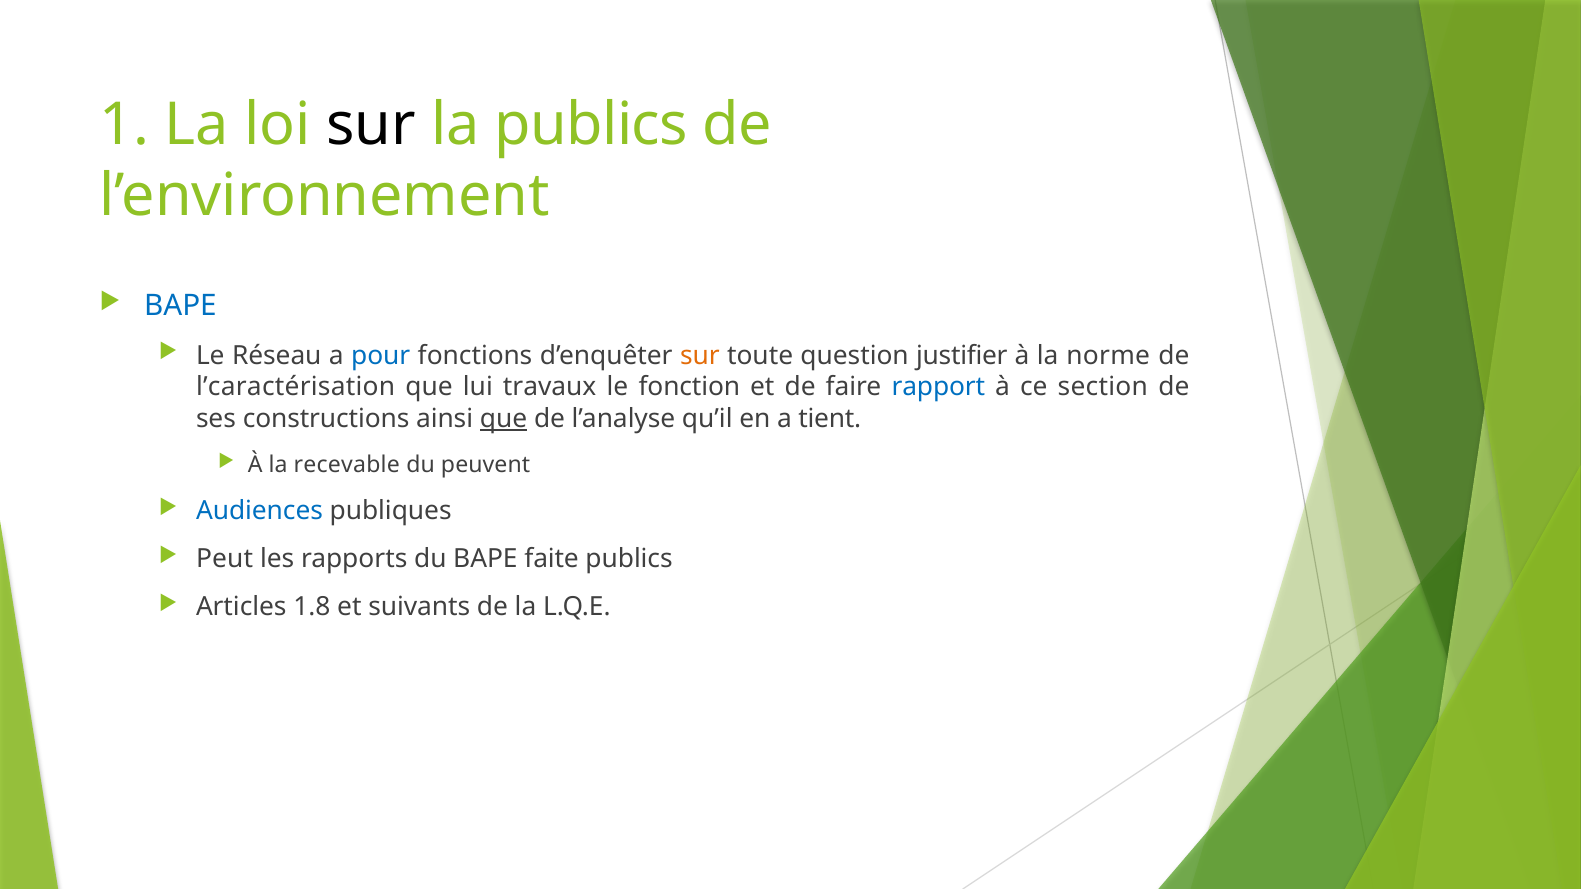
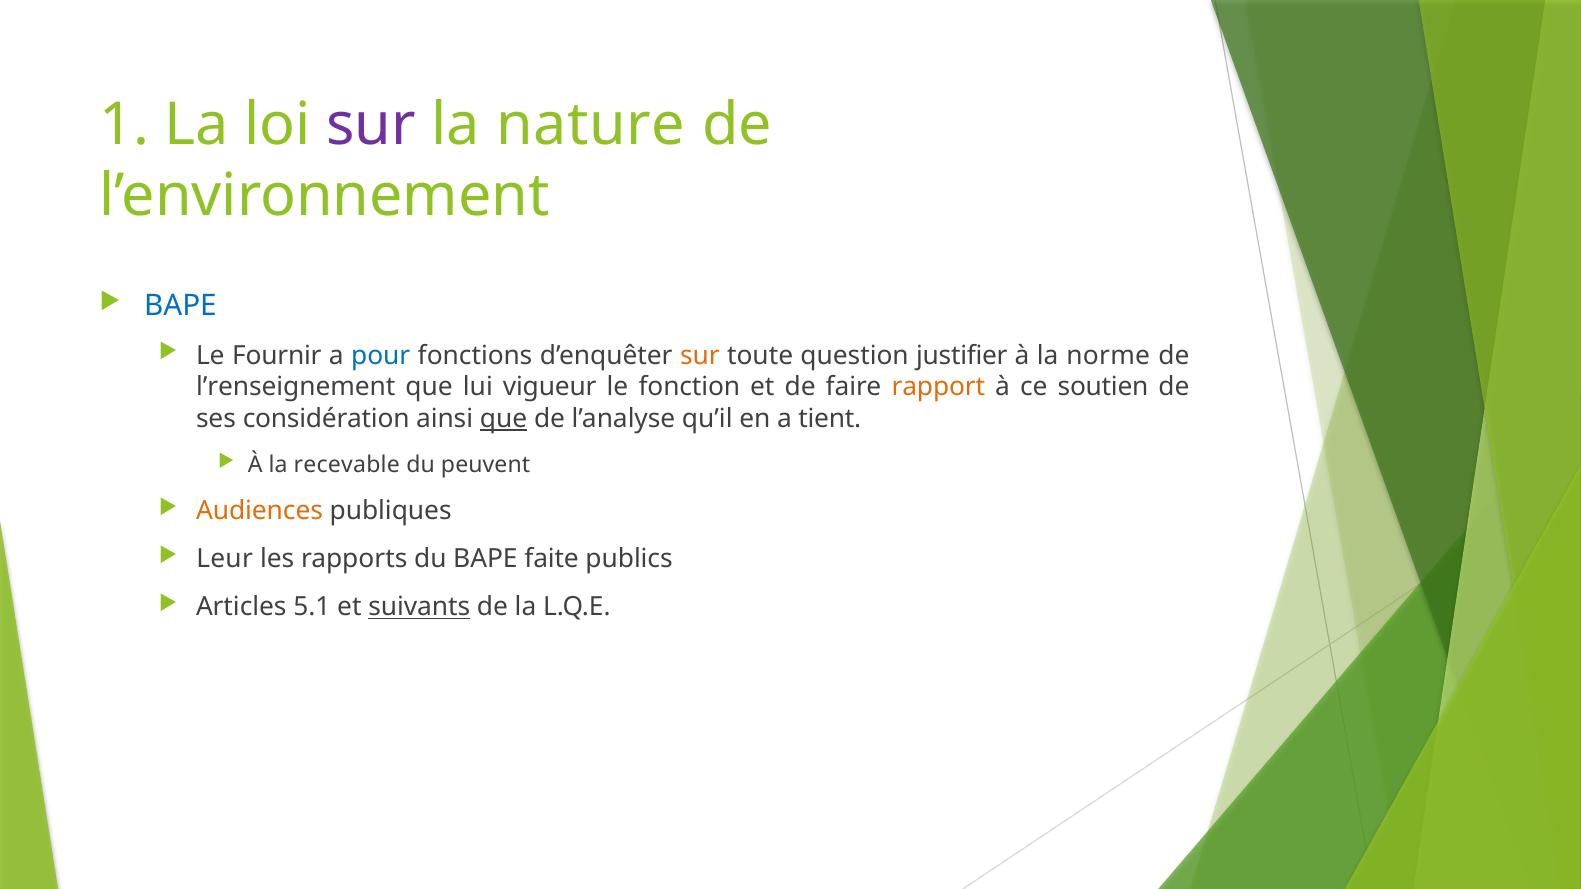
sur colour: black -> purple (371, 125)
la publics: publics -> nature (591, 125)
Réseau: Réseau -> Fournir (277, 356)
l’caractérisation: l’caractérisation -> l’renseignement (296, 387)
travaux: travaux -> vigueur (550, 387)
rapport colour: blue -> orange (938, 387)
section: section -> soutien (1103, 387)
constructions: constructions -> considération (326, 419)
Audiences colour: blue -> orange (259, 511)
Peut: Peut -> Leur (225, 559)
1.8: 1.8 -> 5.1 (312, 607)
suivants underline: none -> present (419, 607)
